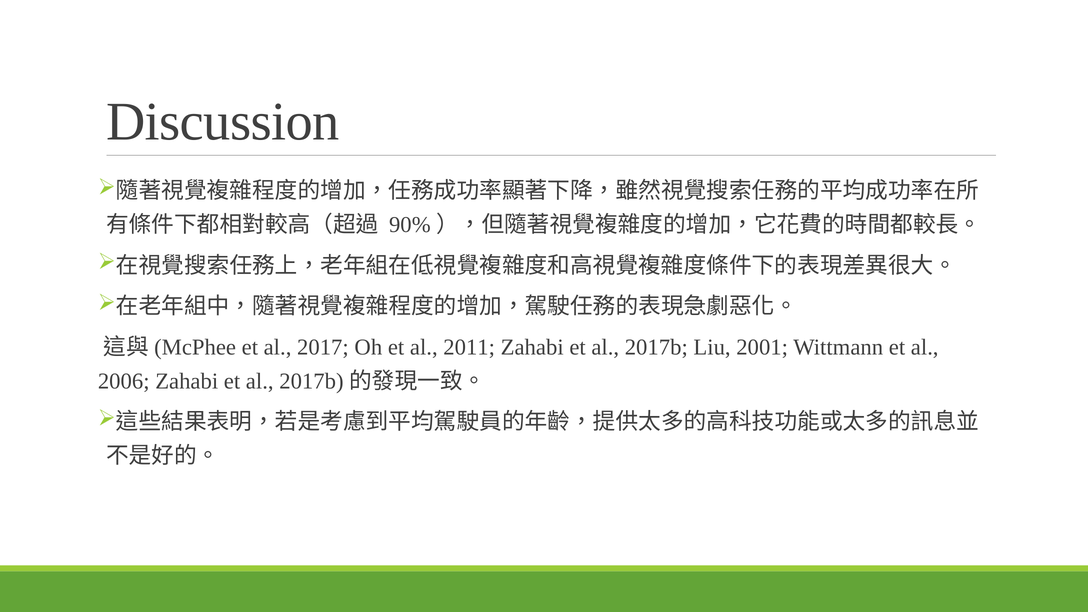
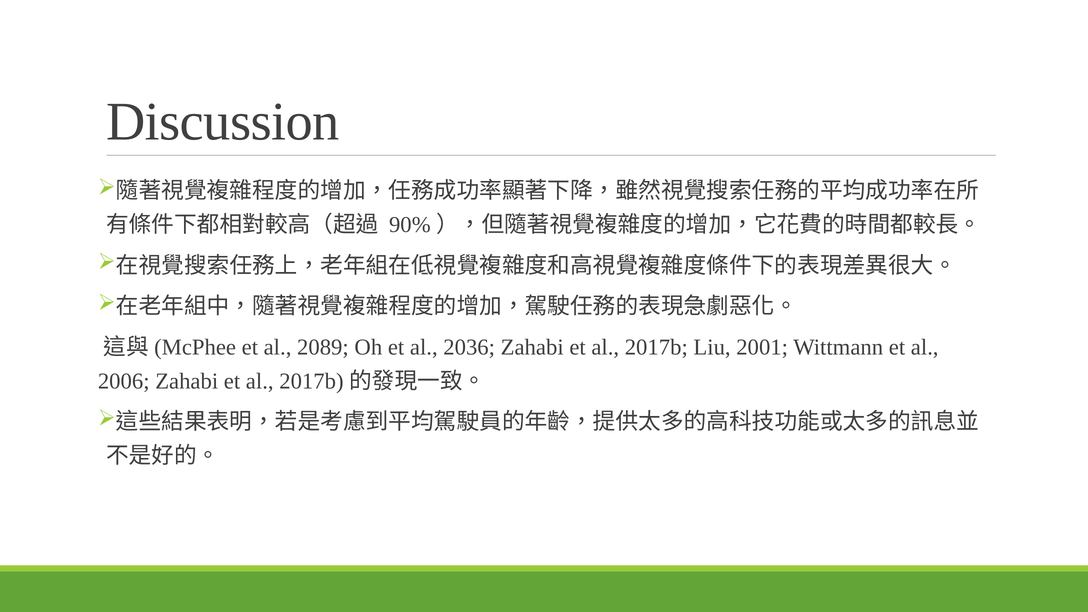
2017: 2017 -> 2089 (323, 347)
2011: 2011 -> 2036 (469, 347)
